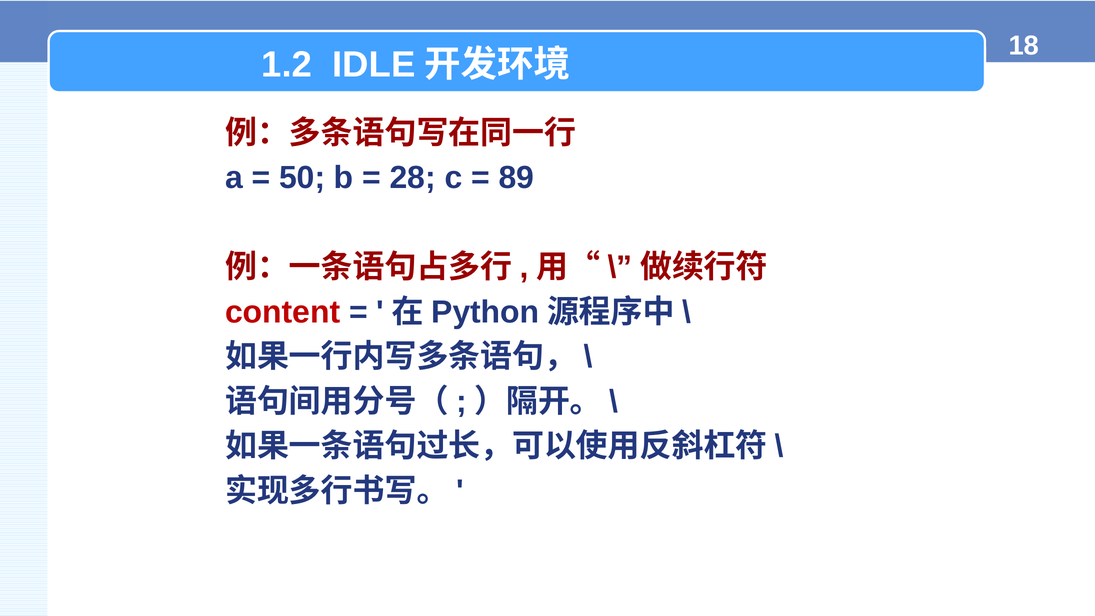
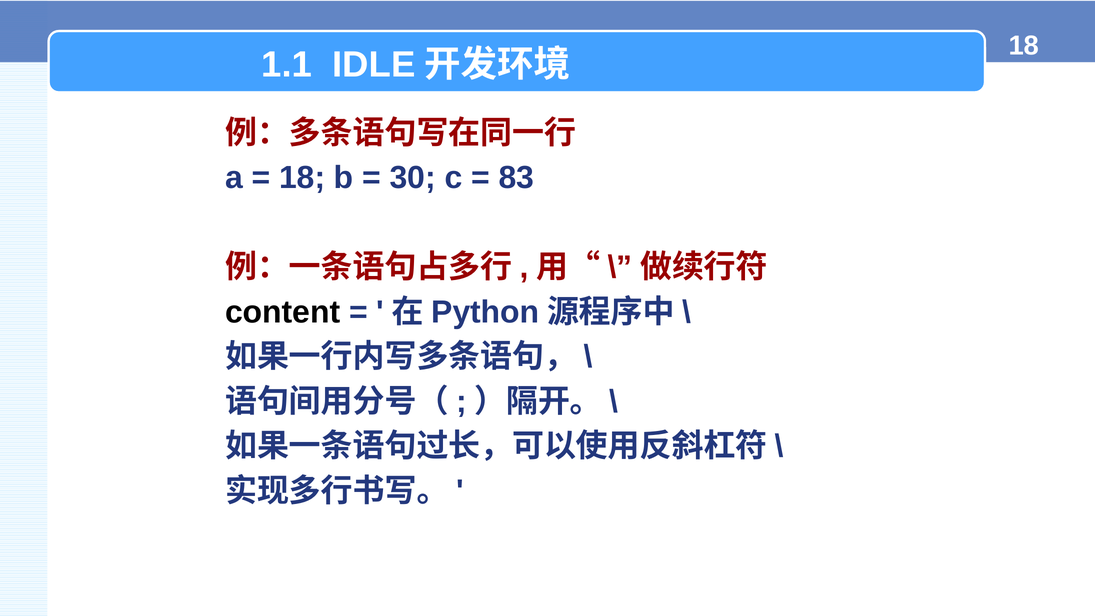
1.2: 1.2 -> 1.1 (287, 65)
50: 50 -> 18 (302, 178)
28: 28 -> 30 (413, 178)
89: 89 -> 83 (516, 178)
content colour: red -> black (283, 312)
